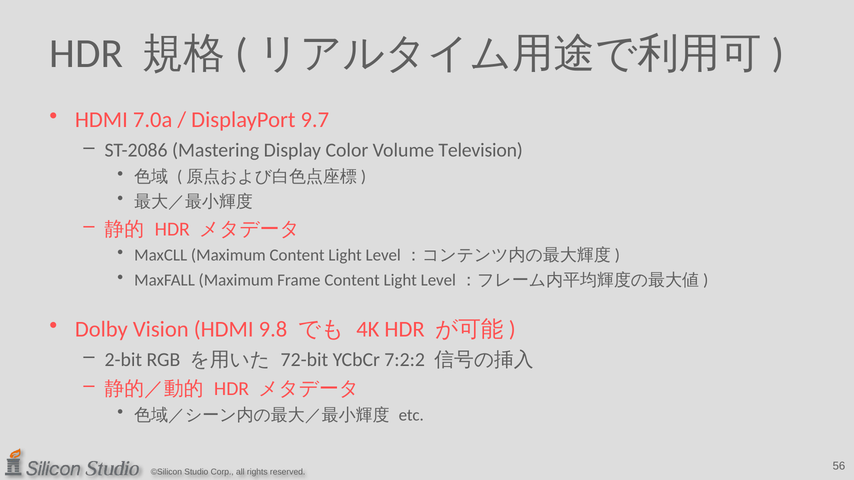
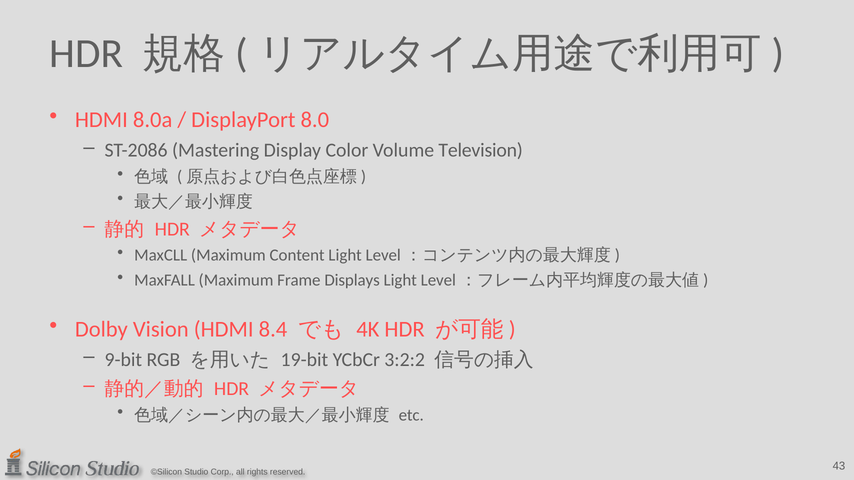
7.0a: 7.0a -> 8.0a (153, 120)
9.7: 9.7 -> 8.0 (315, 120)
Frame Content: Content -> Displays (352, 280)
9.8: 9.8 -> 8.4 (273, 329)
2-bit: 2-bit -> 9-bit (123, 360)
72-bit: 72-bit -> 19-bit (304, 360)
7:2:2: 7:2:2 -> 3:2:2 (405, 360)
56: 56 -> 43 (839, 467)
